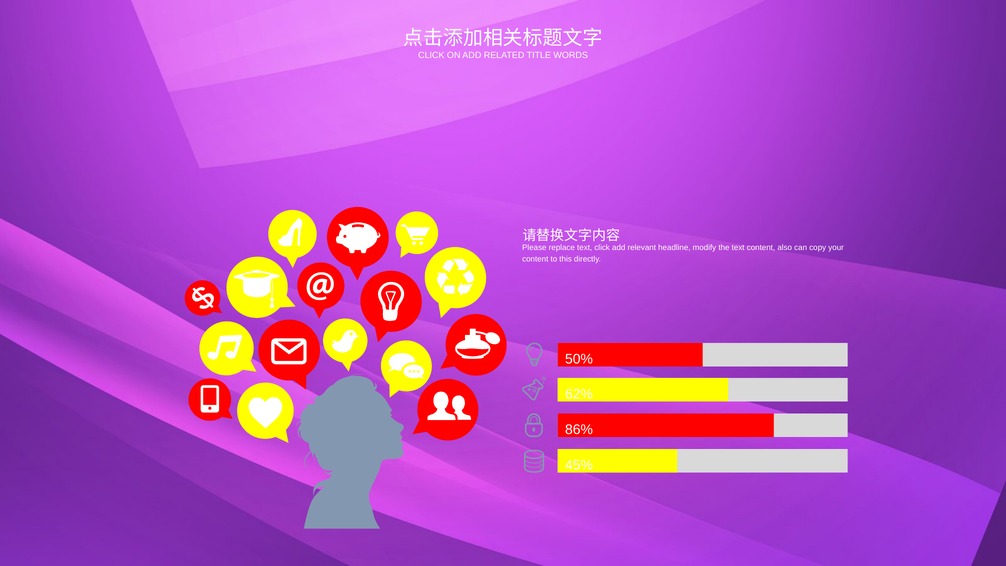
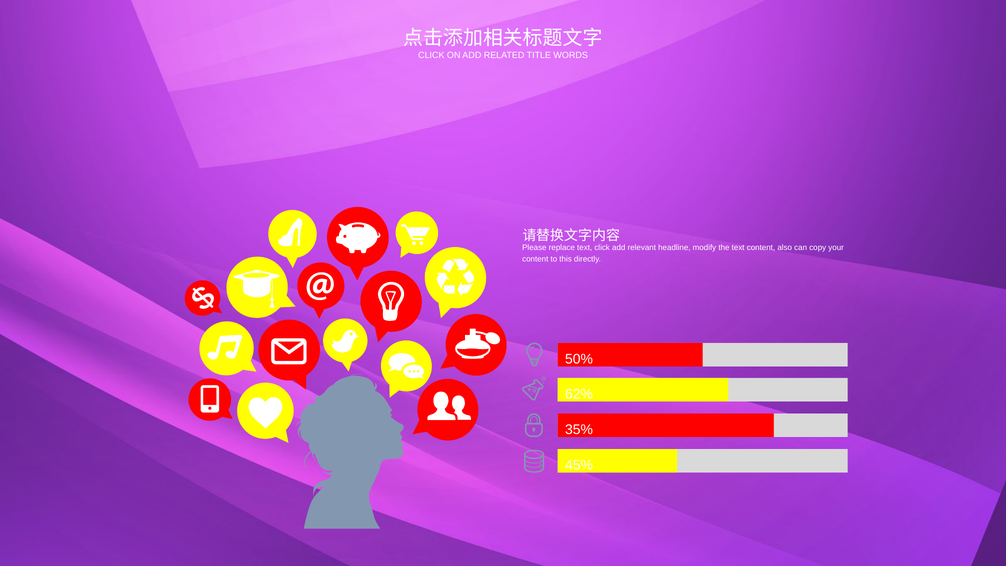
86%: 86% -> 35% (579, 430)
